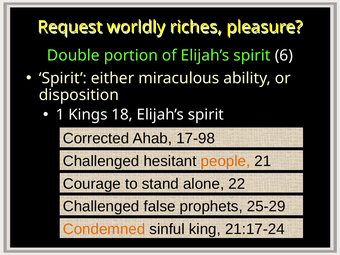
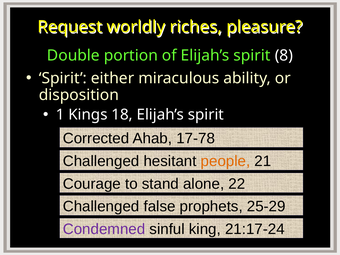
6: 6 -> 8 (284, 55)
17-98: 17-98 -> 17-78 (196, 138)
Condemned colour: orange -> purple (104, 229)
